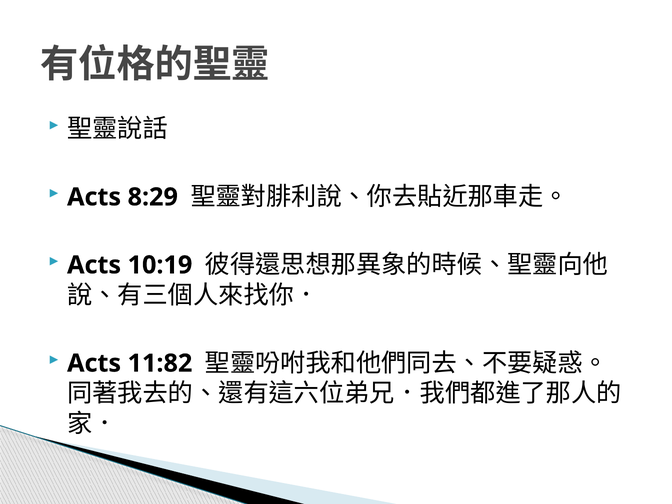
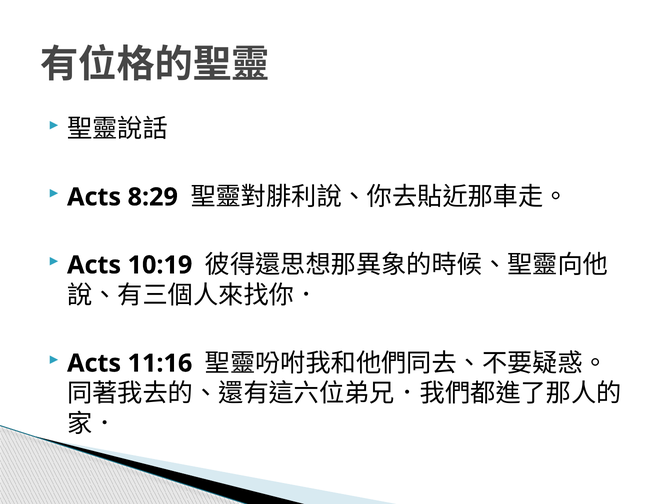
11:82: 11:82 -> 11:16 (160, 363)
